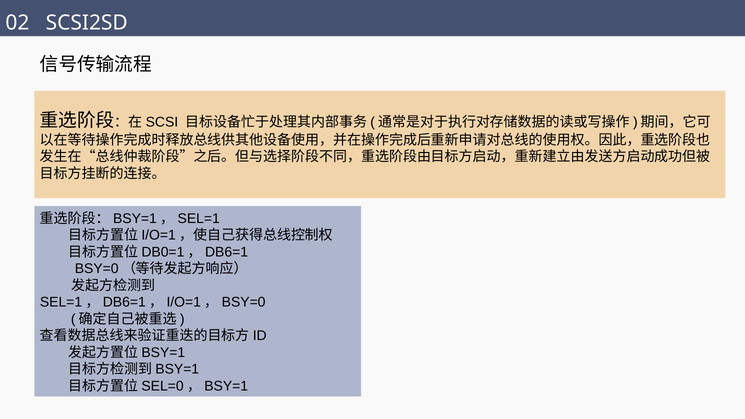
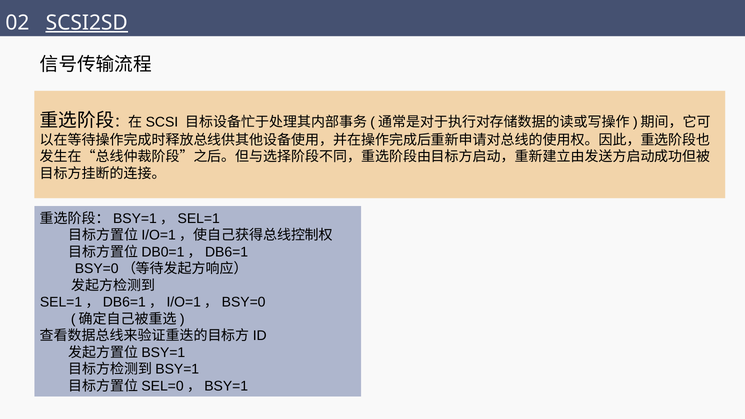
SCSI2SD underline: none -> present (87, 23)
